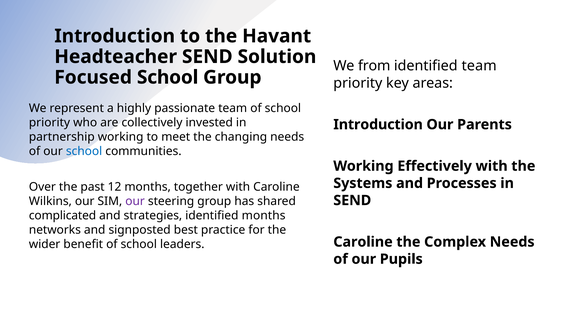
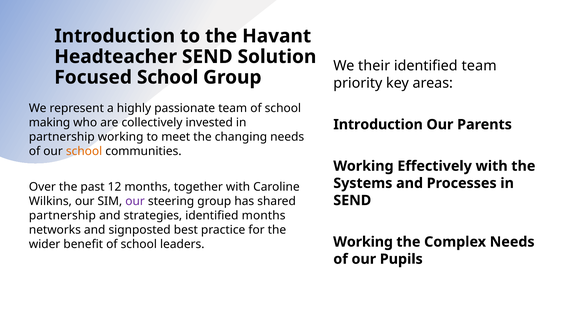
from: from -> their (374, 66)
priority: priority -> making (50, 122)
school colour: blue -> orange (84, 151)
complicated: complicated -> partnership (62, 215)
Caroline: Caroline -> Working (363, 242)
